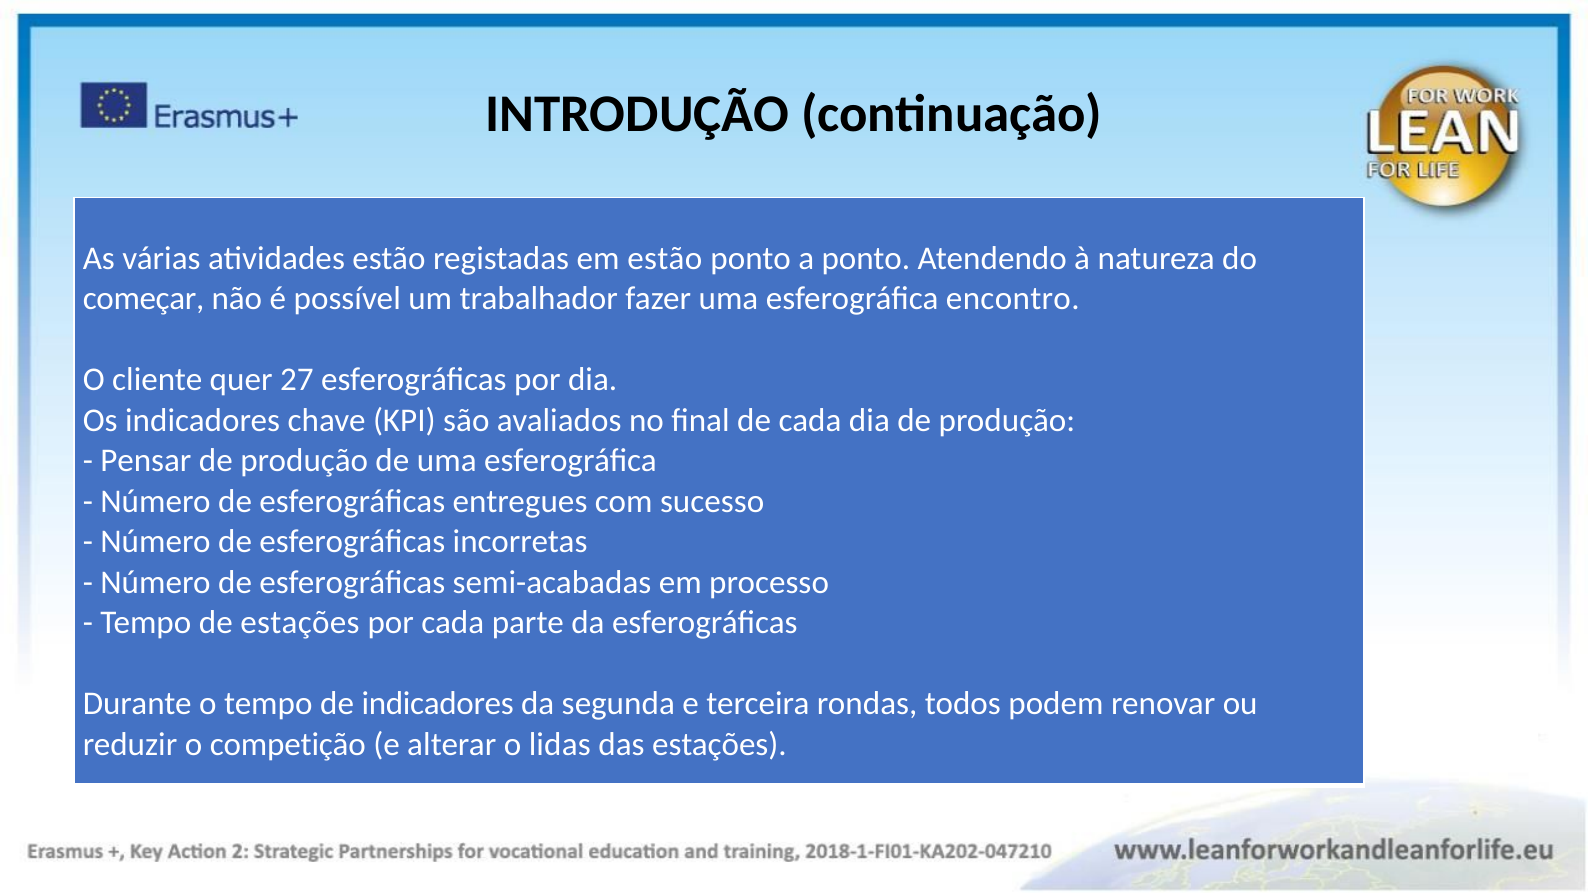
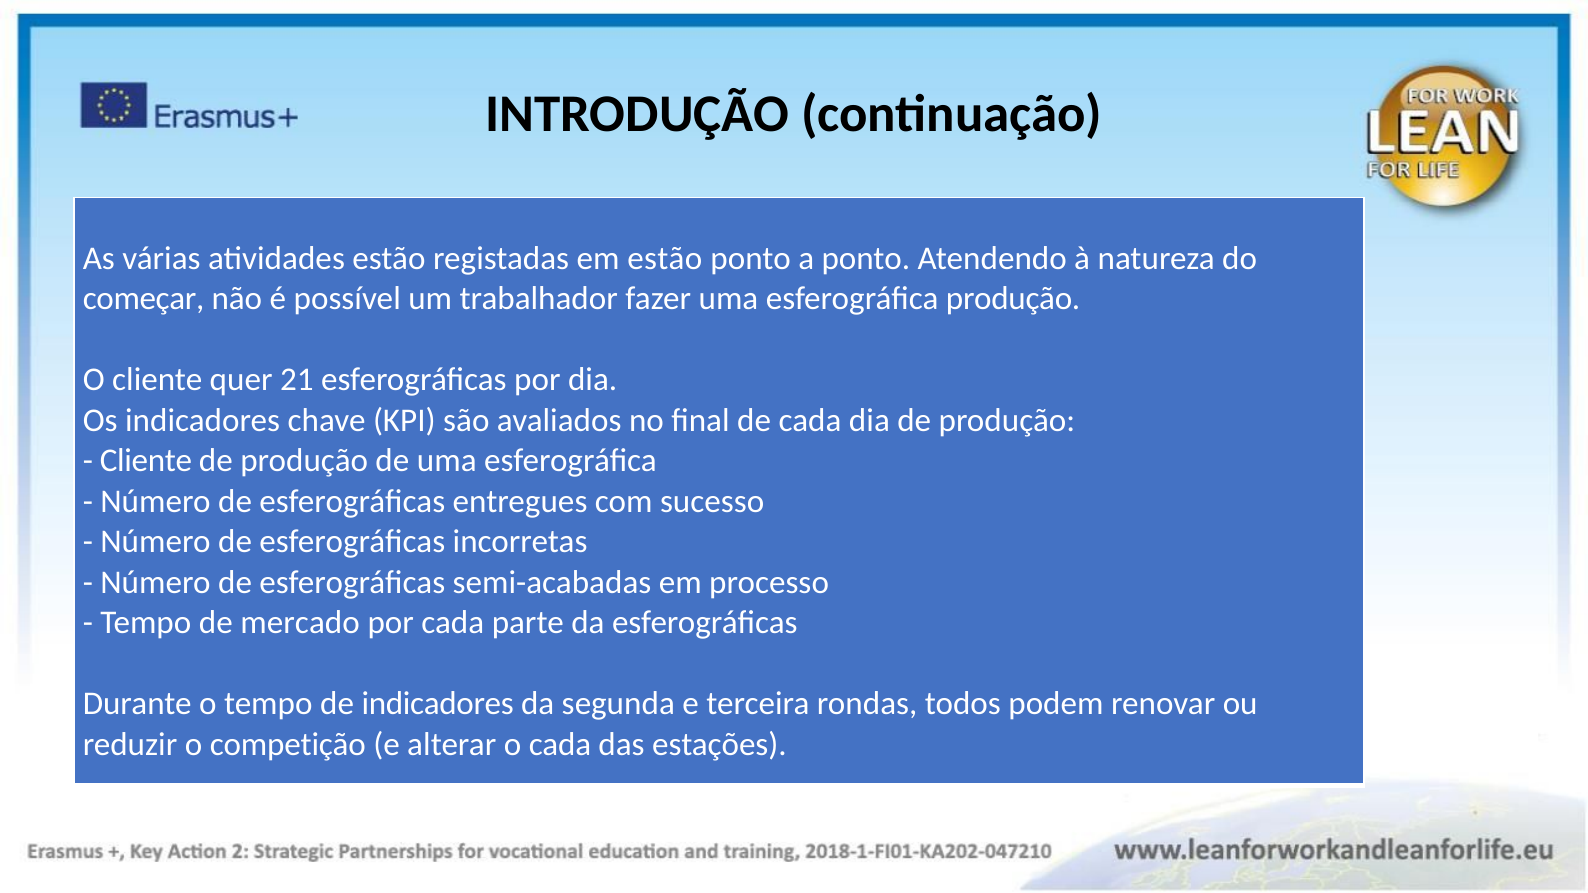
esferográfica encontro: encontro -> produção (1013, 299)
27: 27 -> 21 (297, 380)
Pensar: Pensar -> Cliente (146, 461)
de estações: estações -> mercado (300, 623)
o lidas: lidas -> cada (560, 745)
